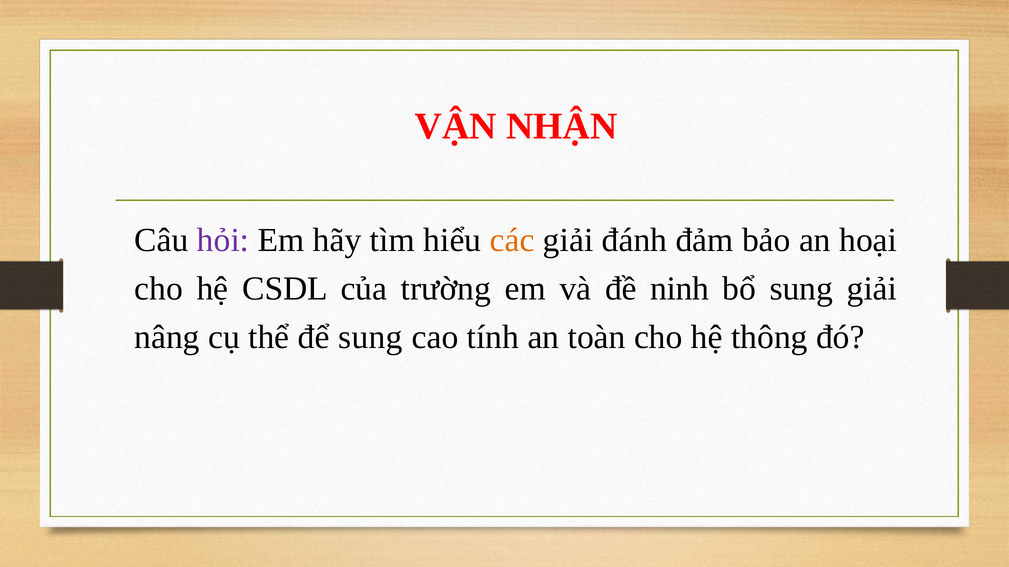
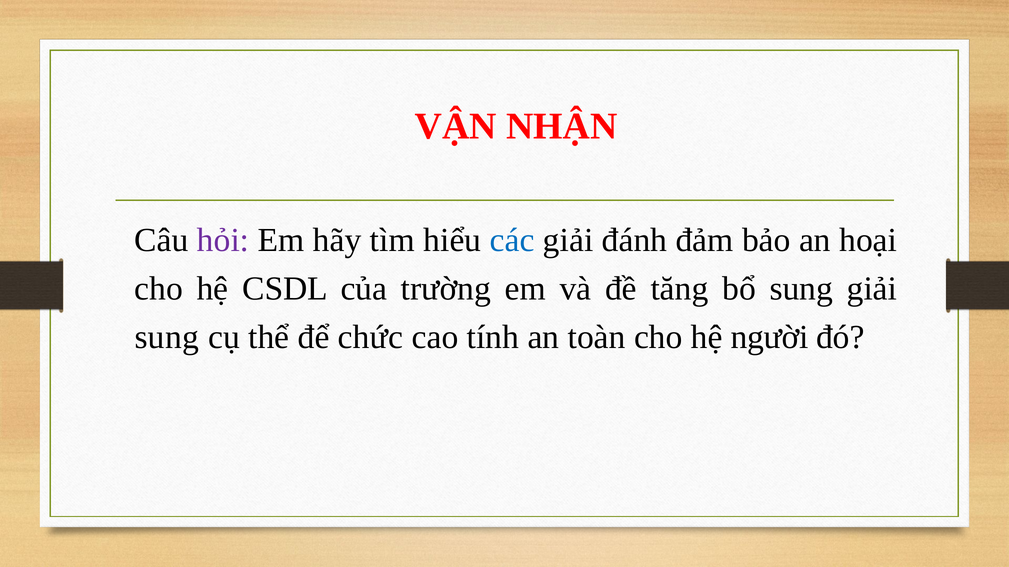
các colour: orange -> blue (512, 240)
ninh: ninh -> tăng (680, 289)
nâng: nâng -> sung (167, 337)
để sung: sung -> chức (371, 337)
thông: thông -> người (770, 337)
